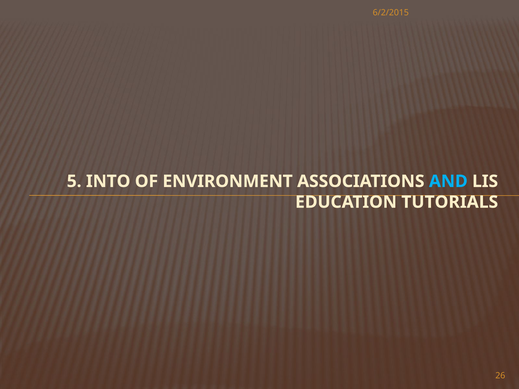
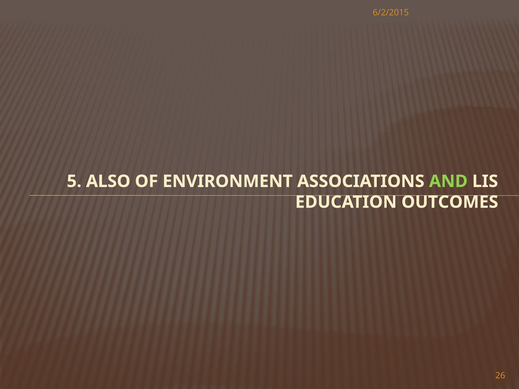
INTO: INTO -> ALSO (108, 181)
AND colour: light blue -> light green (448, 181)
TUTORIALS: TUTORIALS -> OUTCOMES (450, 202)
